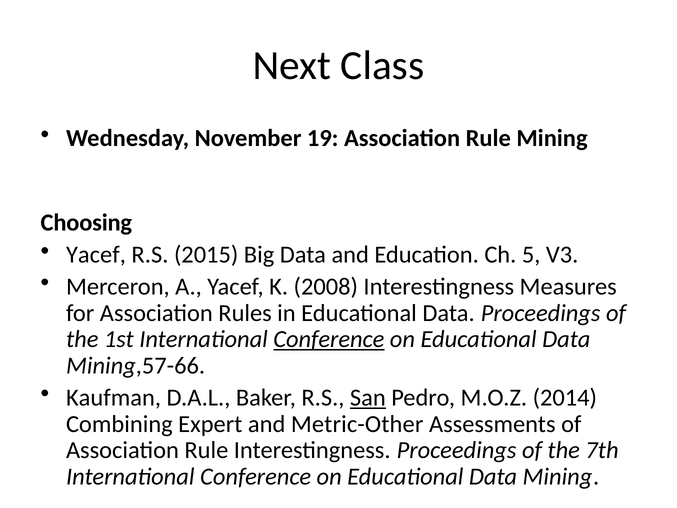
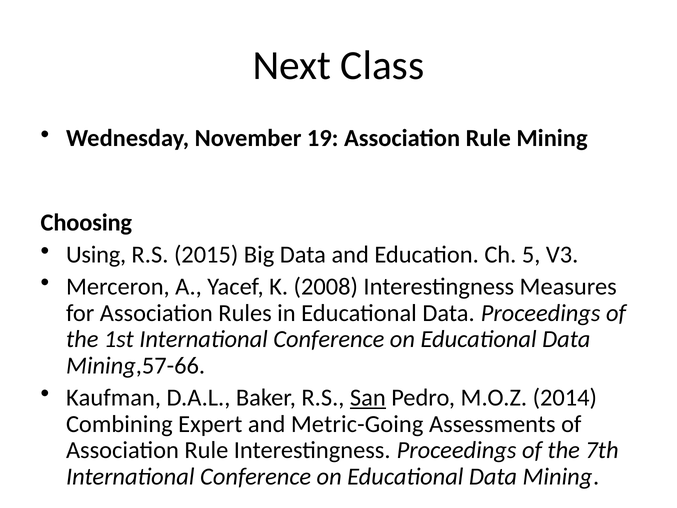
Yacef: Yacef -> Using (96, 255)
Conference underline: present -> none (329, 339)
Metric-Other: Metric-Other -> Metric-Going (357, 424)
